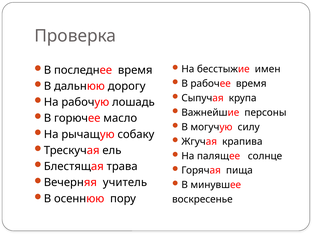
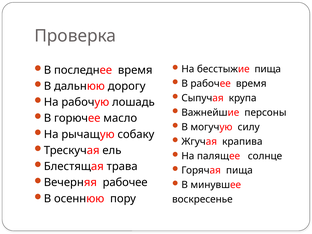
бесстыжие имен: имен -> пища (268, 69)
Вечерняя учитель: учитель -> рабочее (125, 183)
